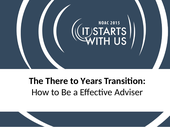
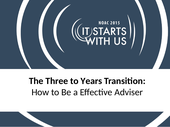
There: There -> Three (57, 81)
